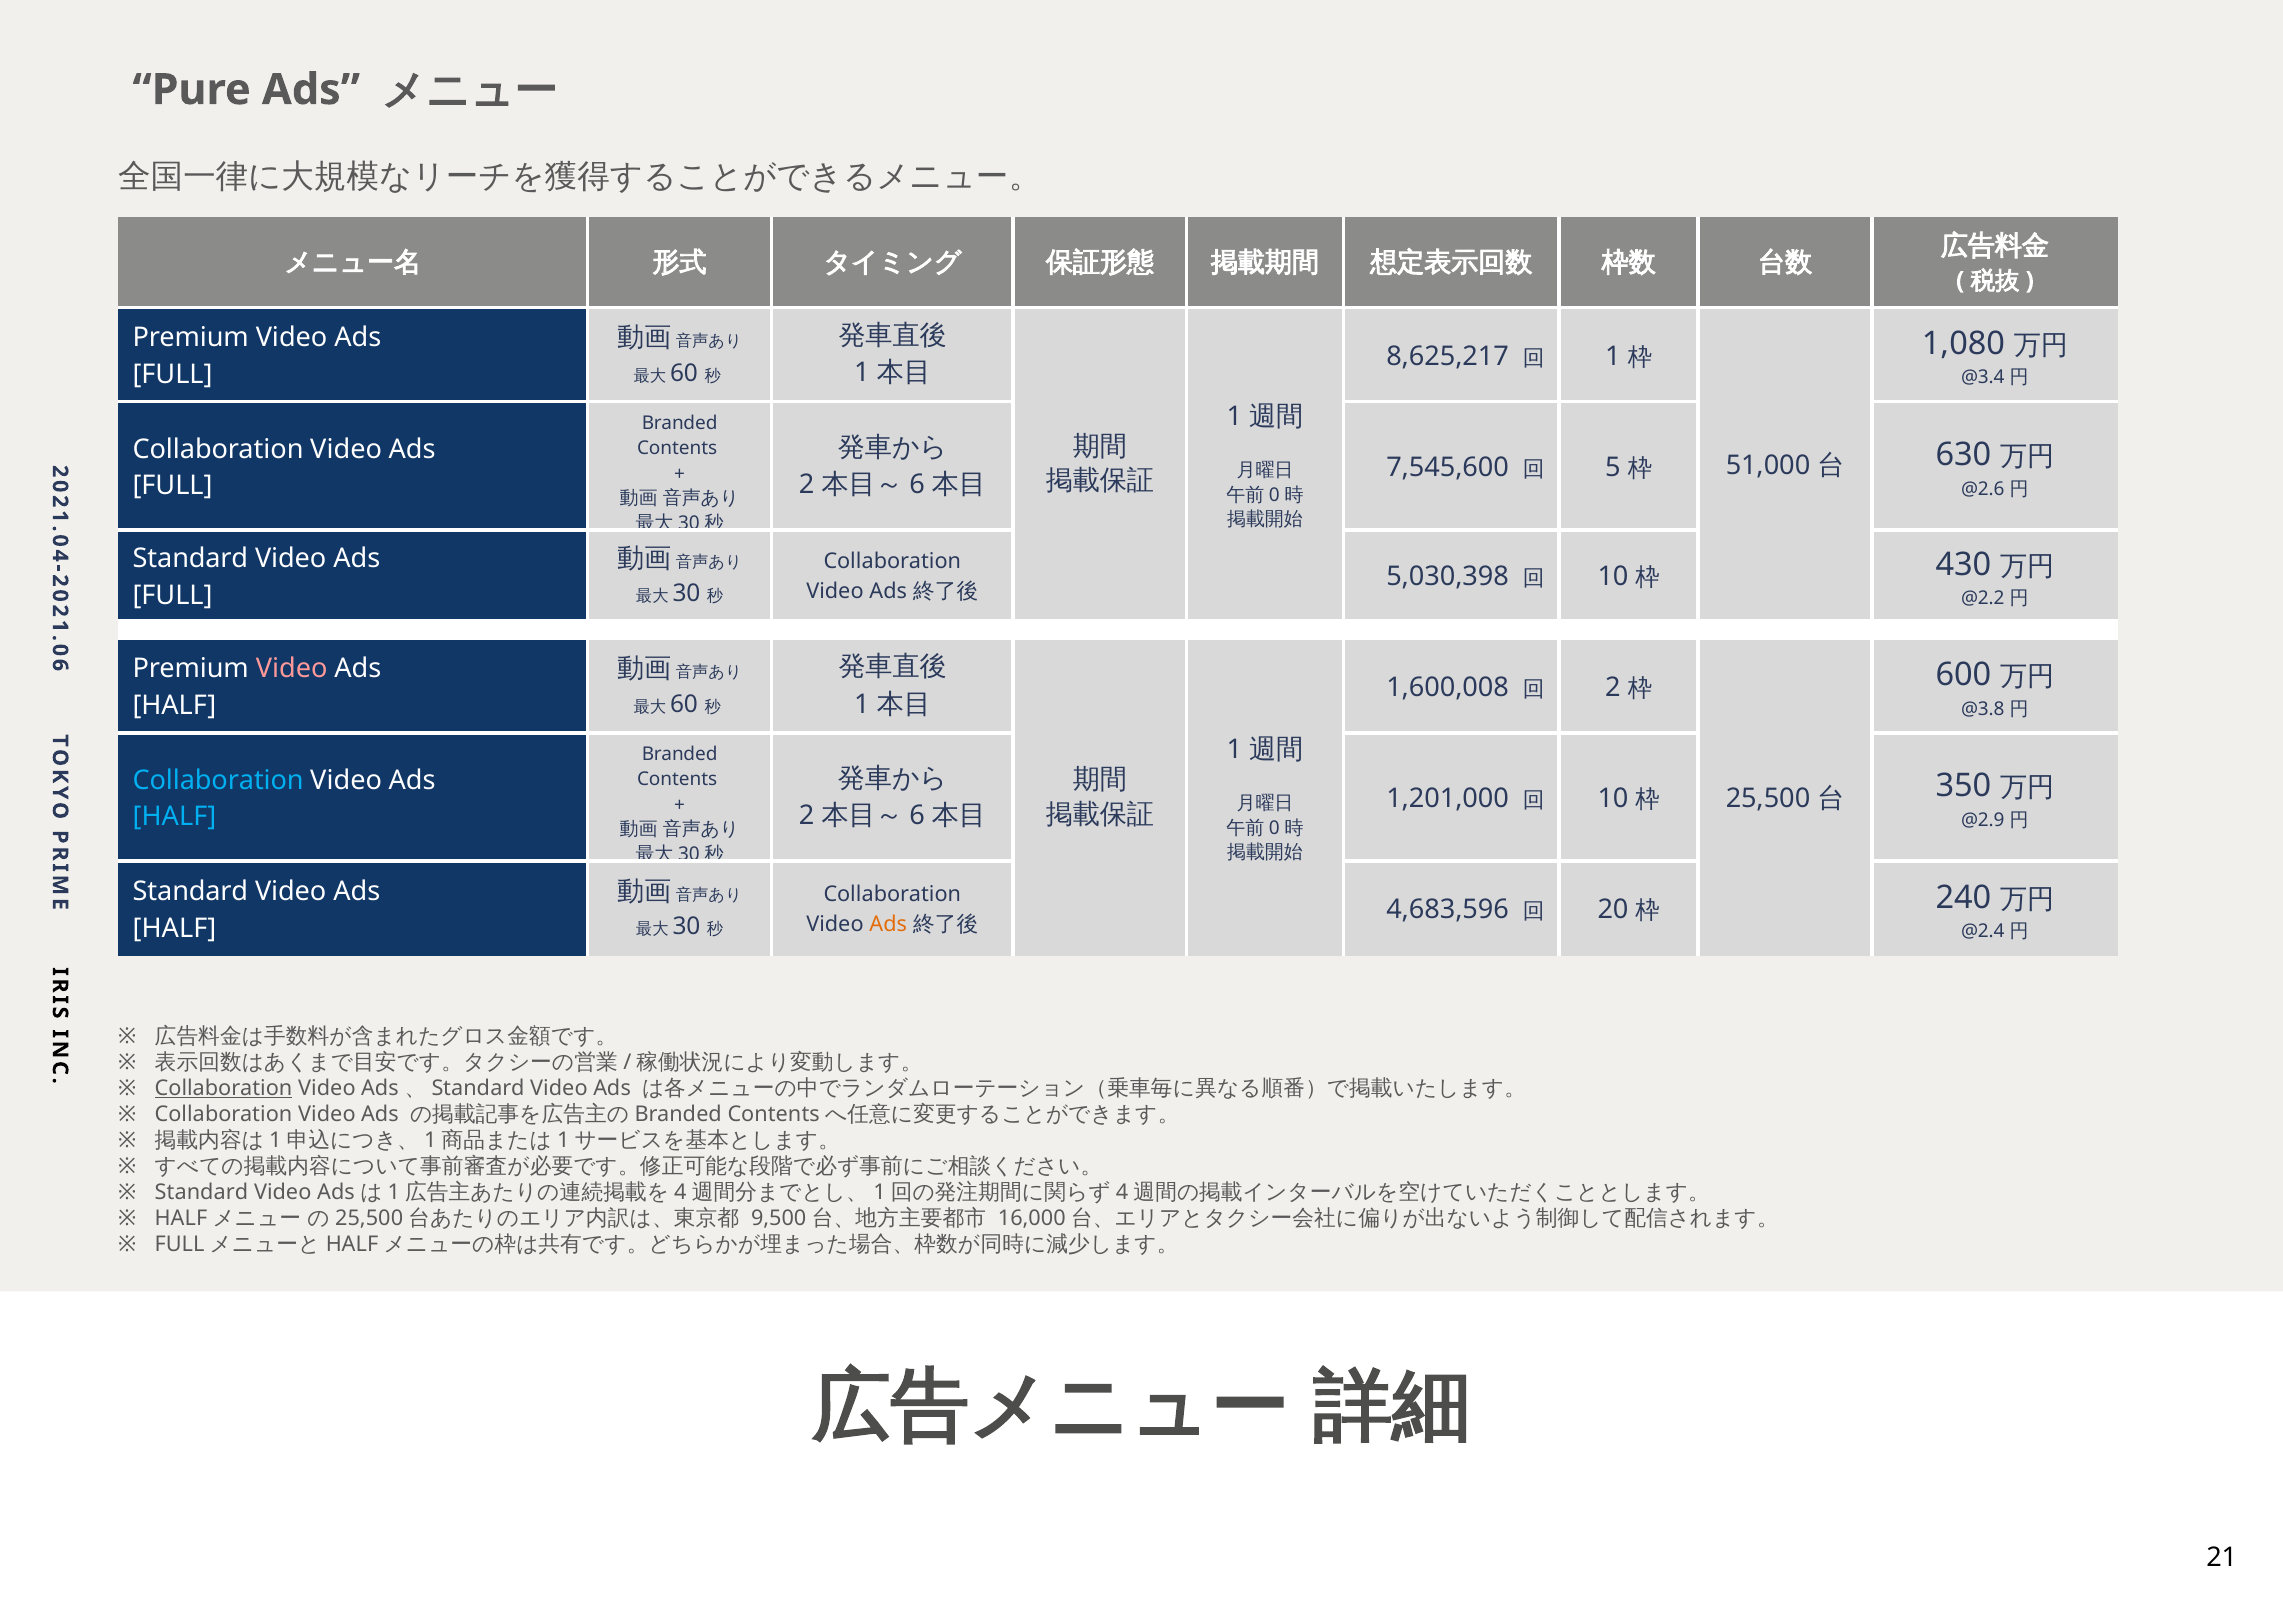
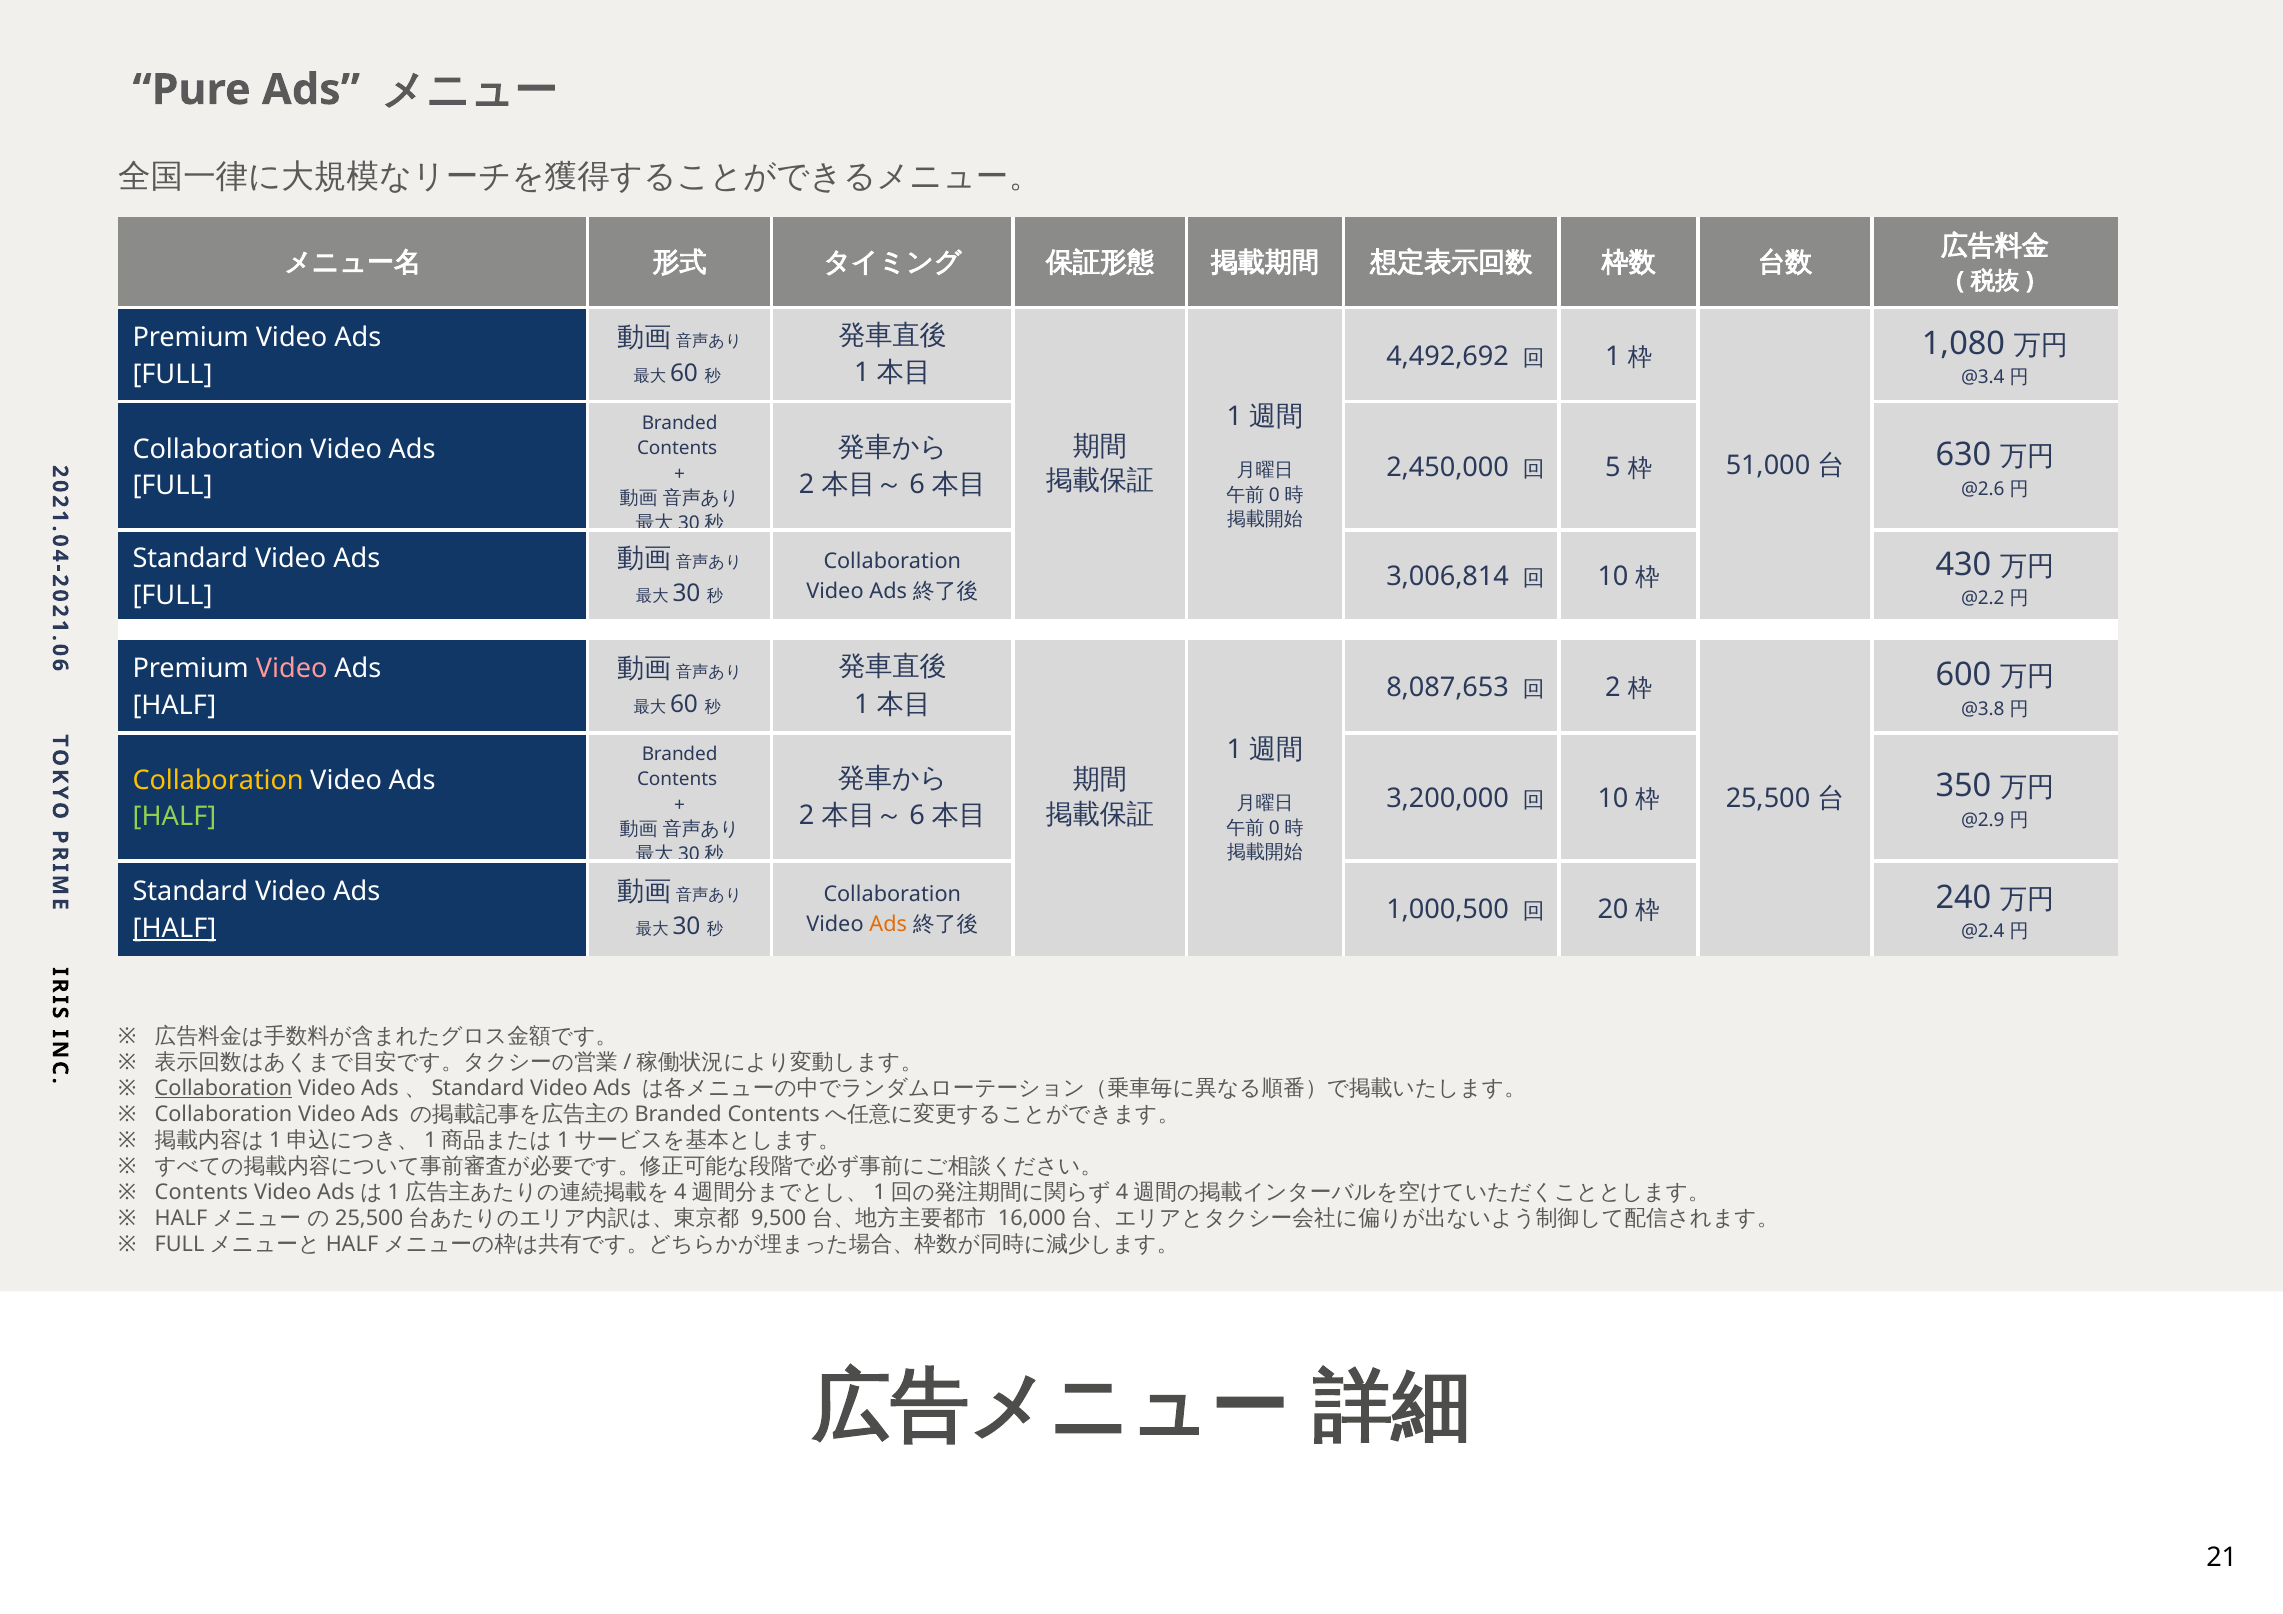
8,625,217: 8,625,217 -> 4,492,692 (1448, 356)
7,545,600: 7,545,600 -> 2,450,000 (1448, 468)
5,030,398: 5,030,398 -> 3,006,814 (1448, 577)
1,600,008: 1,600,008 -> 8,087,653 (1448, 687)
Collaboration colour: light blue -> yellow (218, 780)
1,201,000: 1,201,000 -> 3,200,000 (1448, 799)
HALF colour: light blue -> light green (174, 817)
4,683,596: 4,683,596 -> 1,000,500 (1448, 910)
HALF underline: none -> present (174, 928)
Standard: Standard -> Contents (201, 1193)
